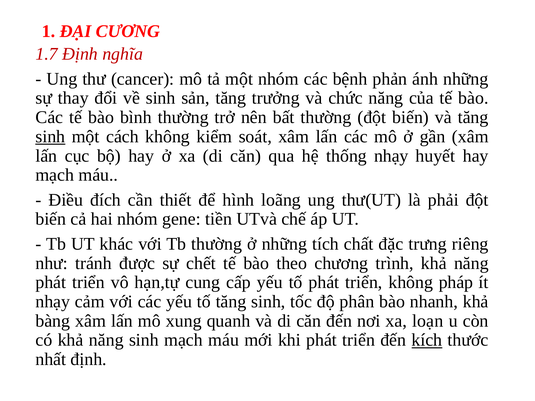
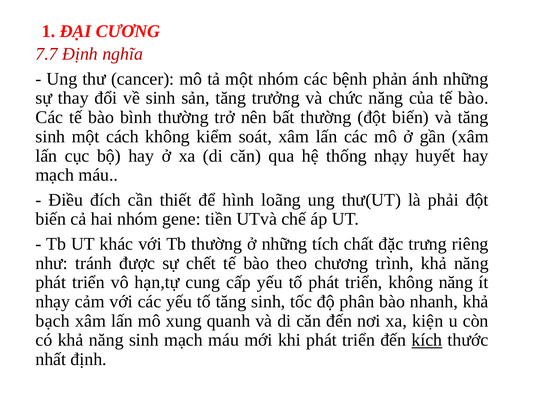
1.7: 1.7 -> 7.7 (47, 54)
sinh underline: present -> none (50, 137)
không pháp: pháp -> năng (456, 283)
bàng: bàng -> bạch (53, 321)
loạn: loạn -> kiện (428, 321)
